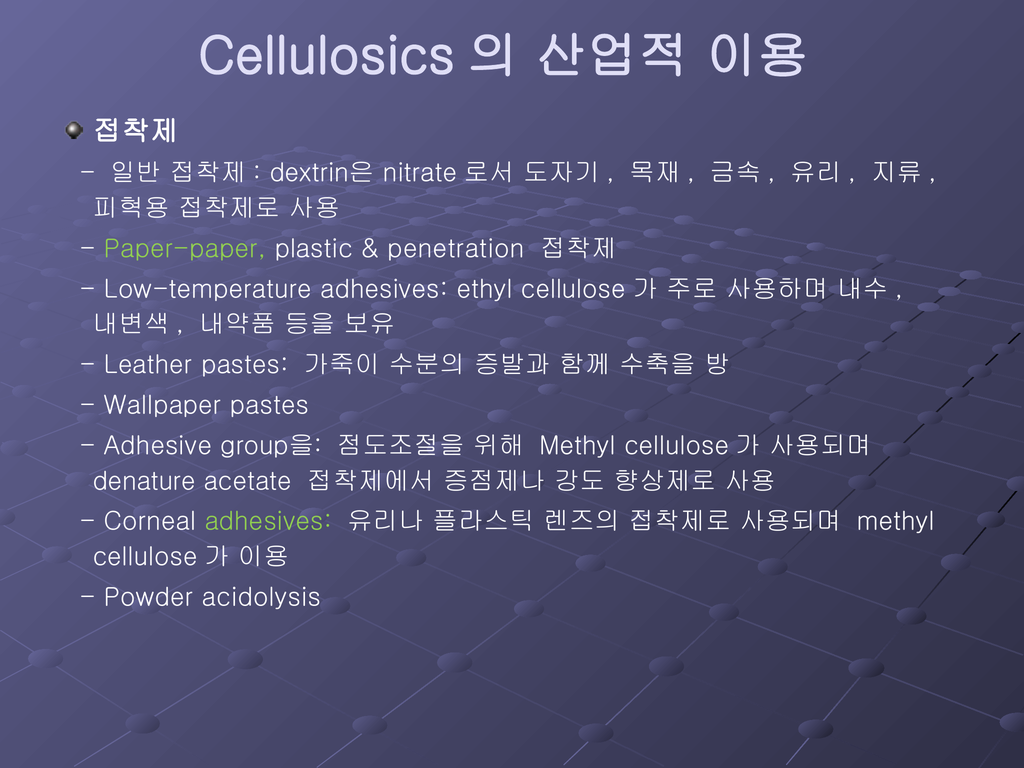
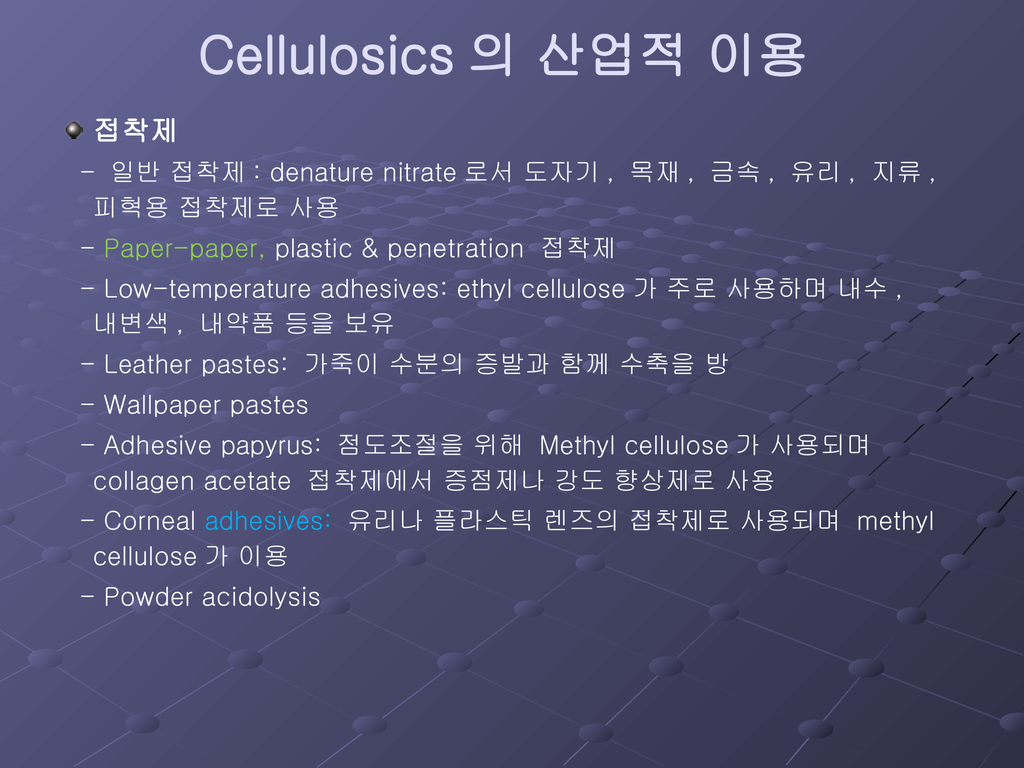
dextrin은: dextrin은 -> denature (322, 173)
group을: group을 -> papyrus (271, 446)
denature: denature -> collagen (144, 481)
adhesives colour: light green -> light blue (268, 521)
